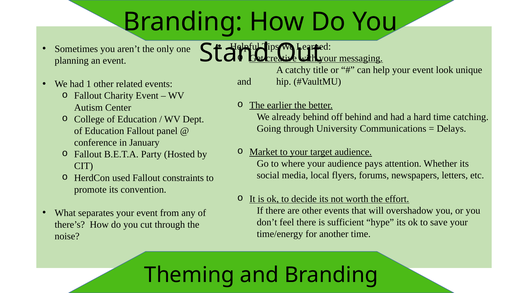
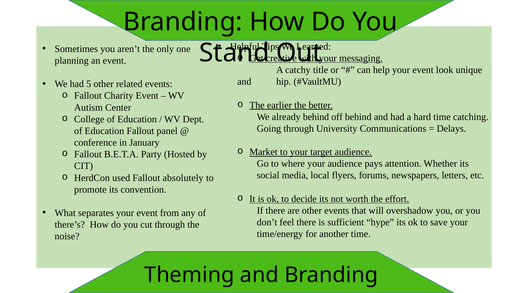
1: 1 -> 5 (89, 84)
constraints: constraints -> absolutely (183, 178)
